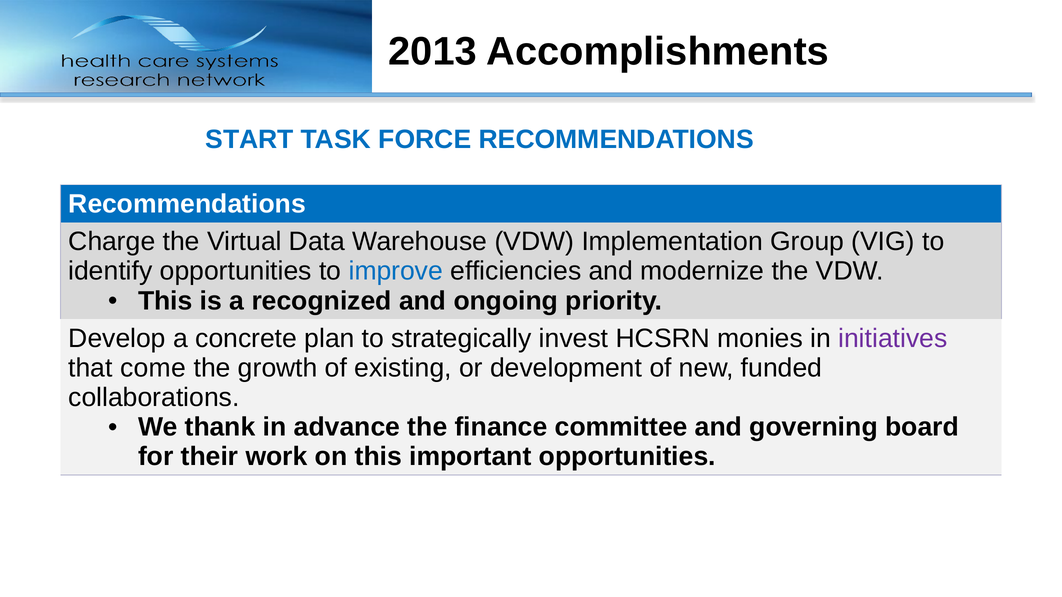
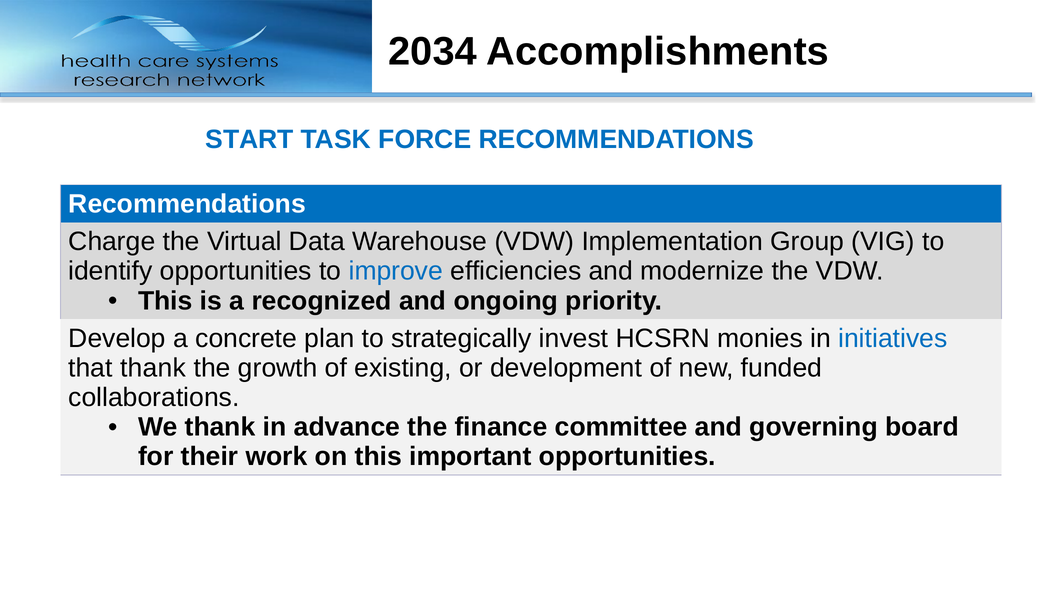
2013: 2013 -> 2034 (433, 52)
initiatives colour: purple -> blue (893, 339)
that come: come -> thank (153, 368)
